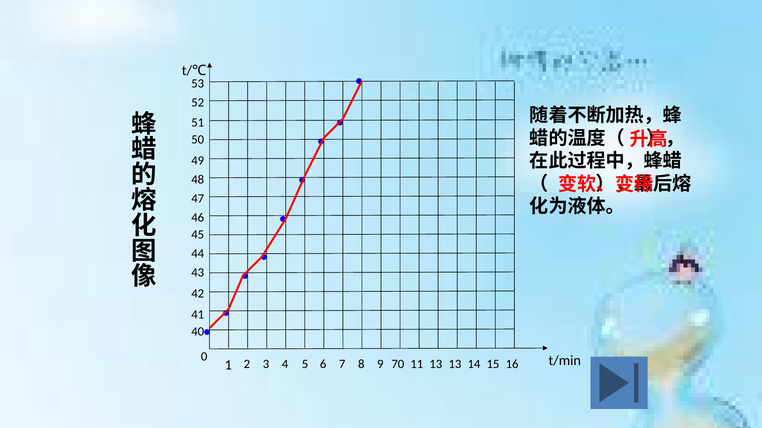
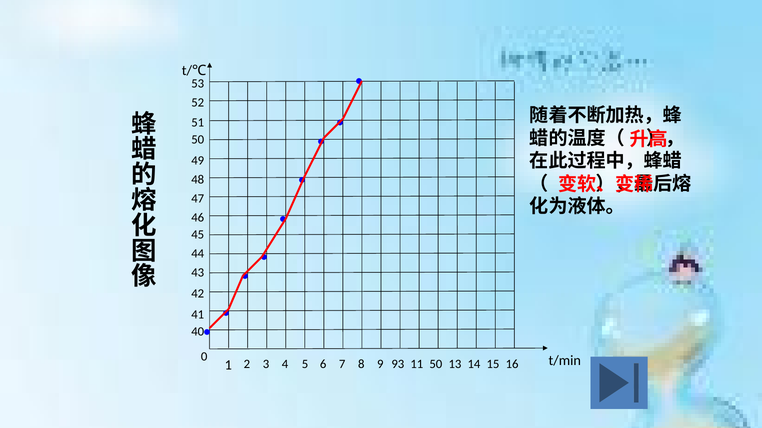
70: 70 -> 93 (398, 365)
11 13: 13 -> 50 (436, 365)
